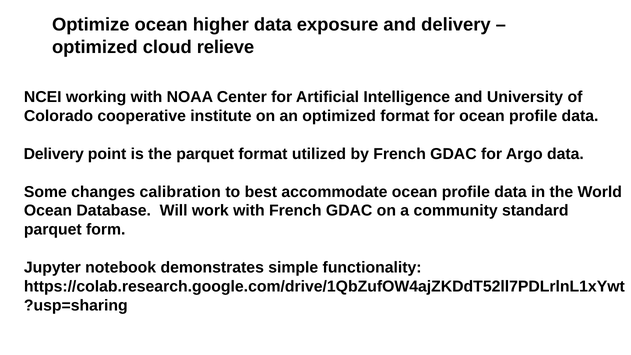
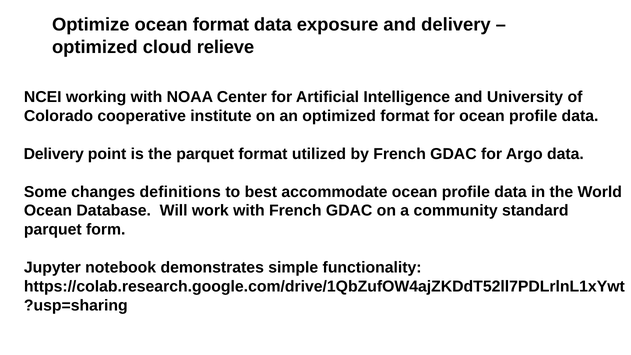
ocean higher: higher -> format (221, 25)
calibration: calibration -> definitions (180, 192)
